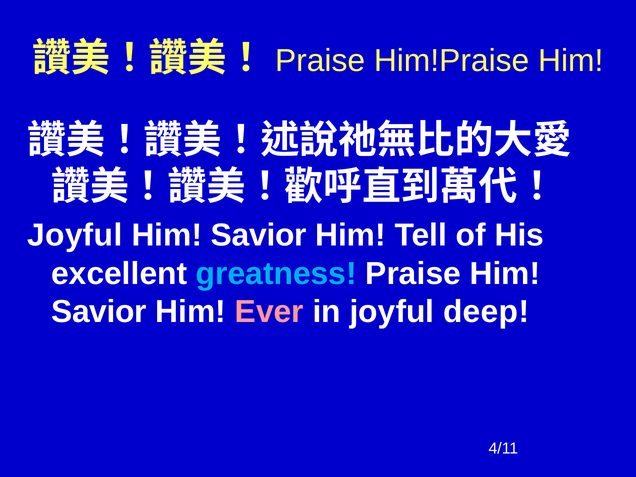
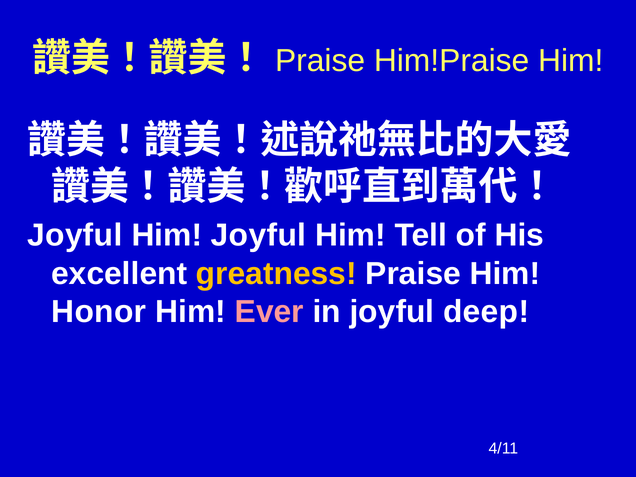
Savior: Savior -> Joyful (259, 235)
greatness colour: light blue -> yellow (276, 274)
Savior: Savior -> Honor (99, 312)
